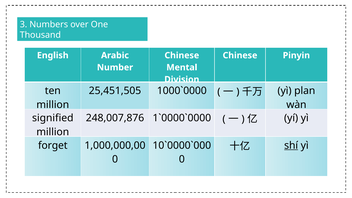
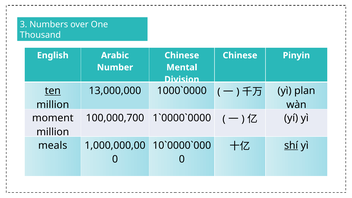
ten underline: none -> present (53, 91)
25,451,505: 25,451,505 -> 13,000,000 (115, 91)
signified: signified -> moment (53, 118)
248,007,876: 248,007,876 -> 100,000,700 (115, 118)
forget: forget -> meals (53, 145)
